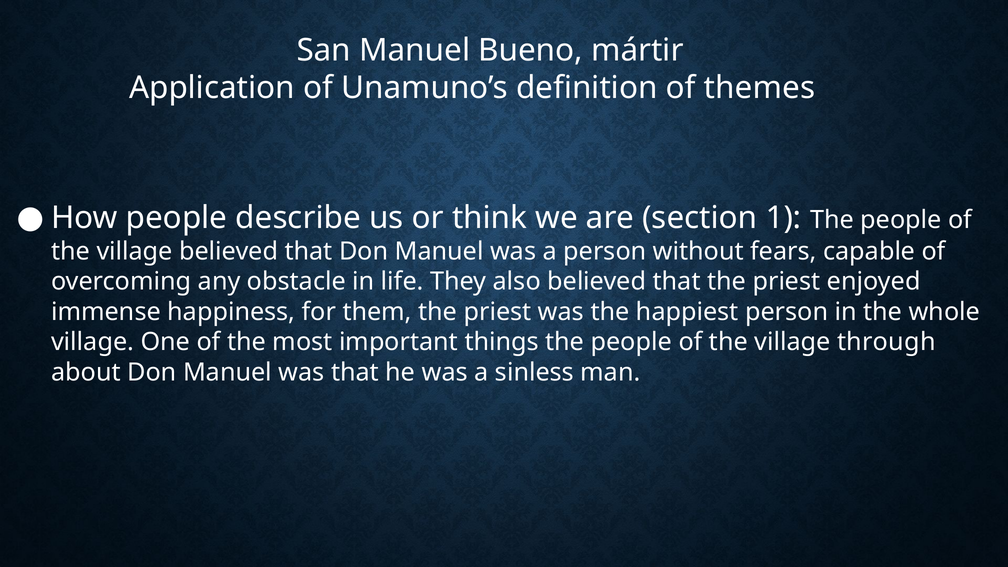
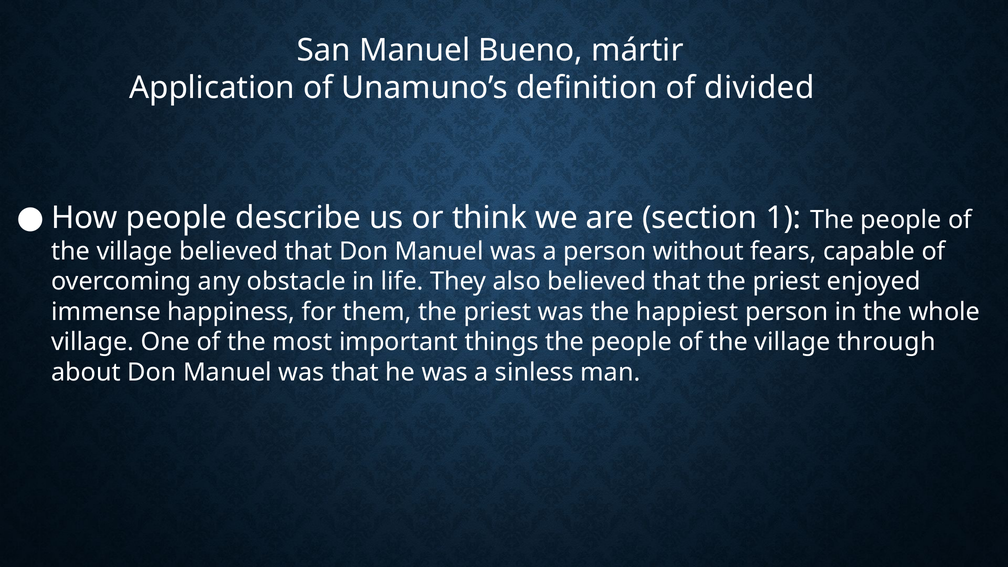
themes: themes -> divided (759, 88)
